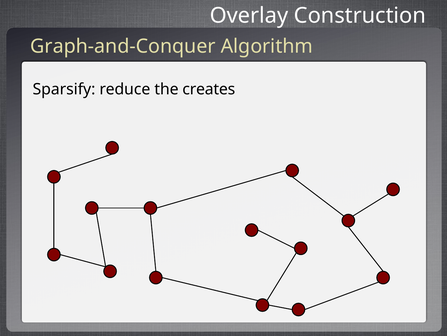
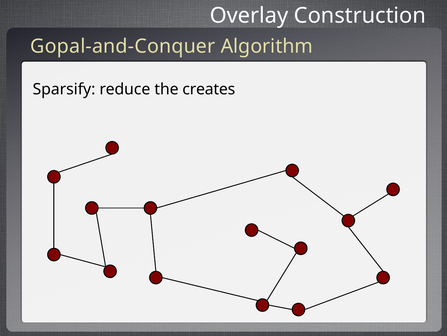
Graph-and-Conquer: Graph-and-Conquer -> Gopal-and-Conquer (123, 46)
